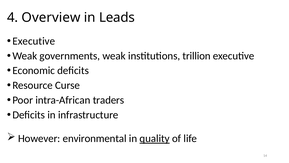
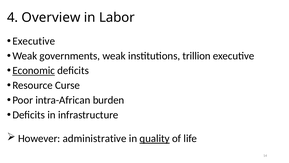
Leads: Leads -> Labor (117, 18)
Economic underline: none -> present (34, 70)
traders: traders -> burden (109, 100)
environmental: environmental -> administrative (95, 138)
